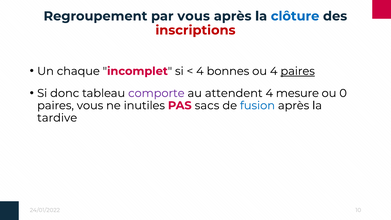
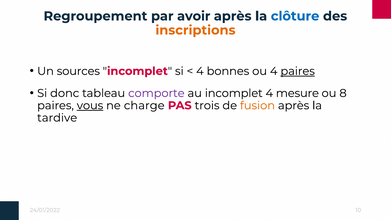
par vous: vous -> avoir (194, 16)
inscriptions colour: red -> orange (195, 30)
chaque: chaque -> sources (78, 71)
au attendent: attendent -> incomplet (234, 93)
0: 0 -> 8 (343, 93)
vous underline: none -> present (90, 105)
inutiles: inutiles -> charge (144, 105)
sacs: sacs -> trois (207, 105)
fusion colour: blue -> orange (257, 105)
